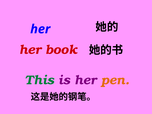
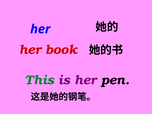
pen colour: orange -> black (115, 80)
